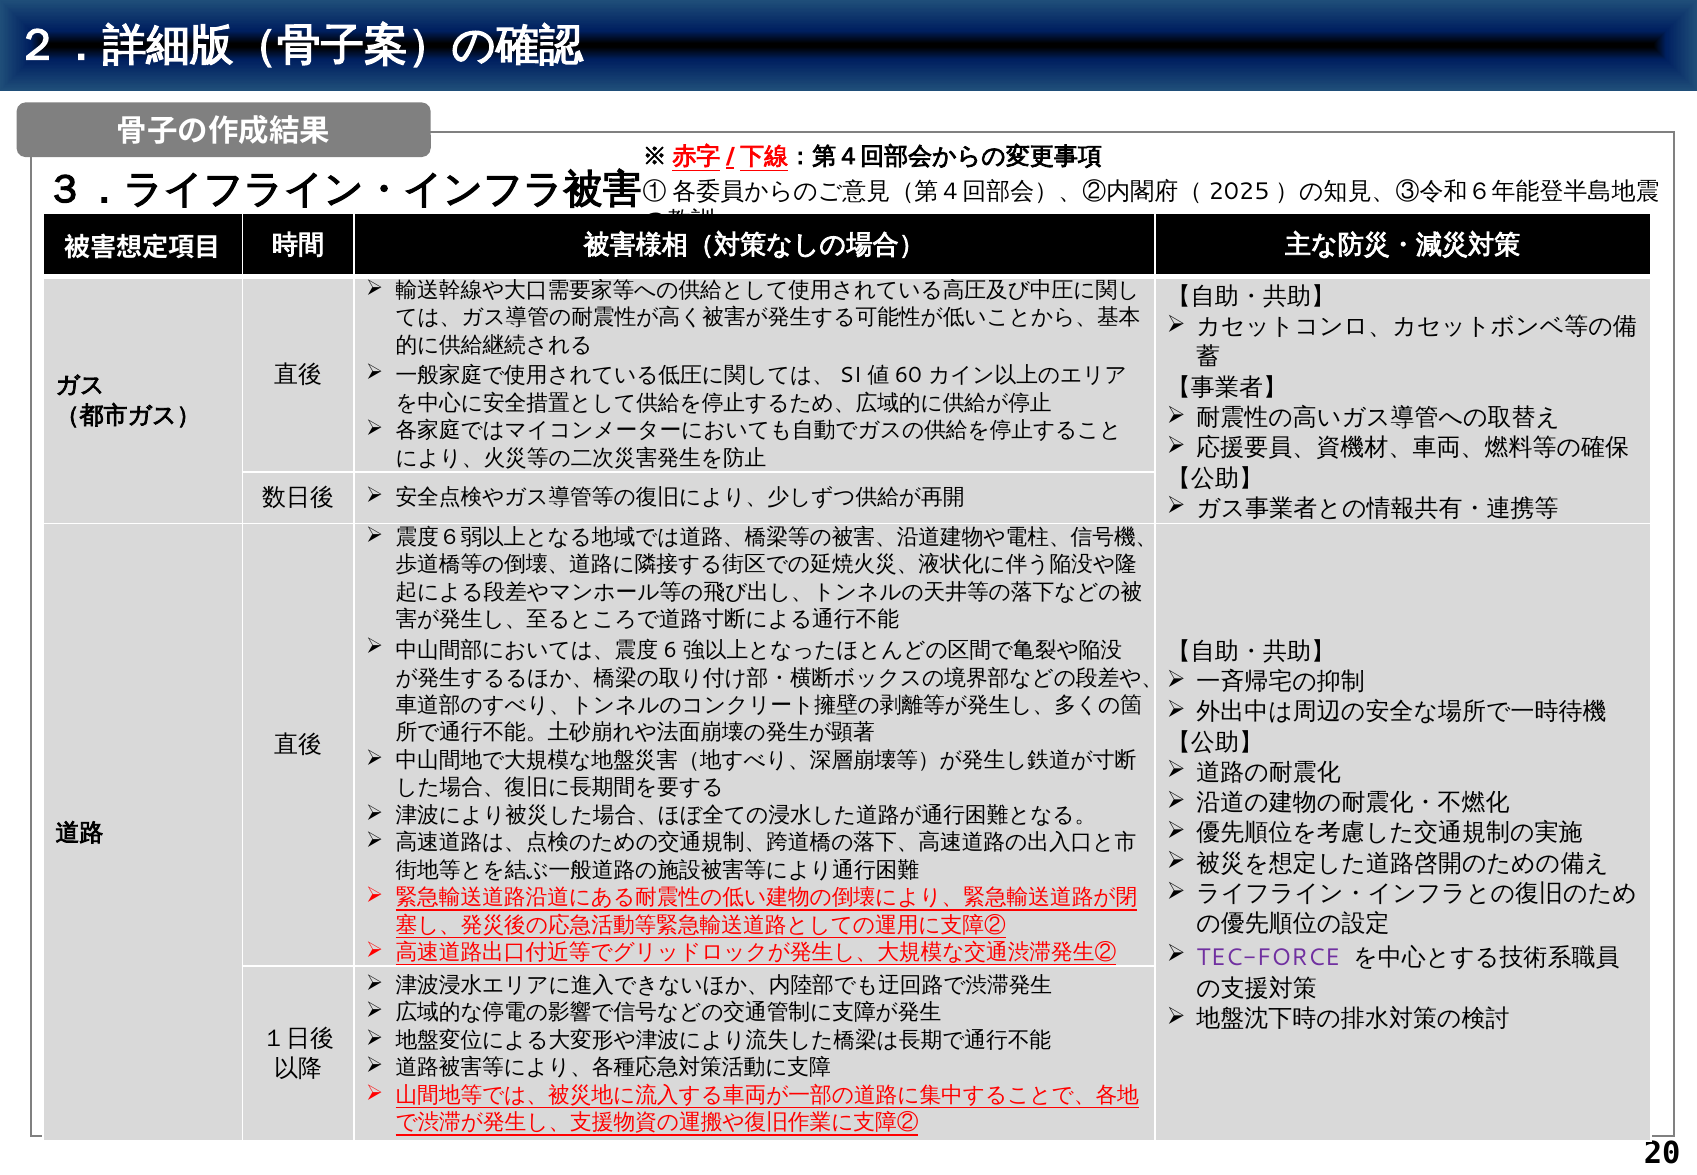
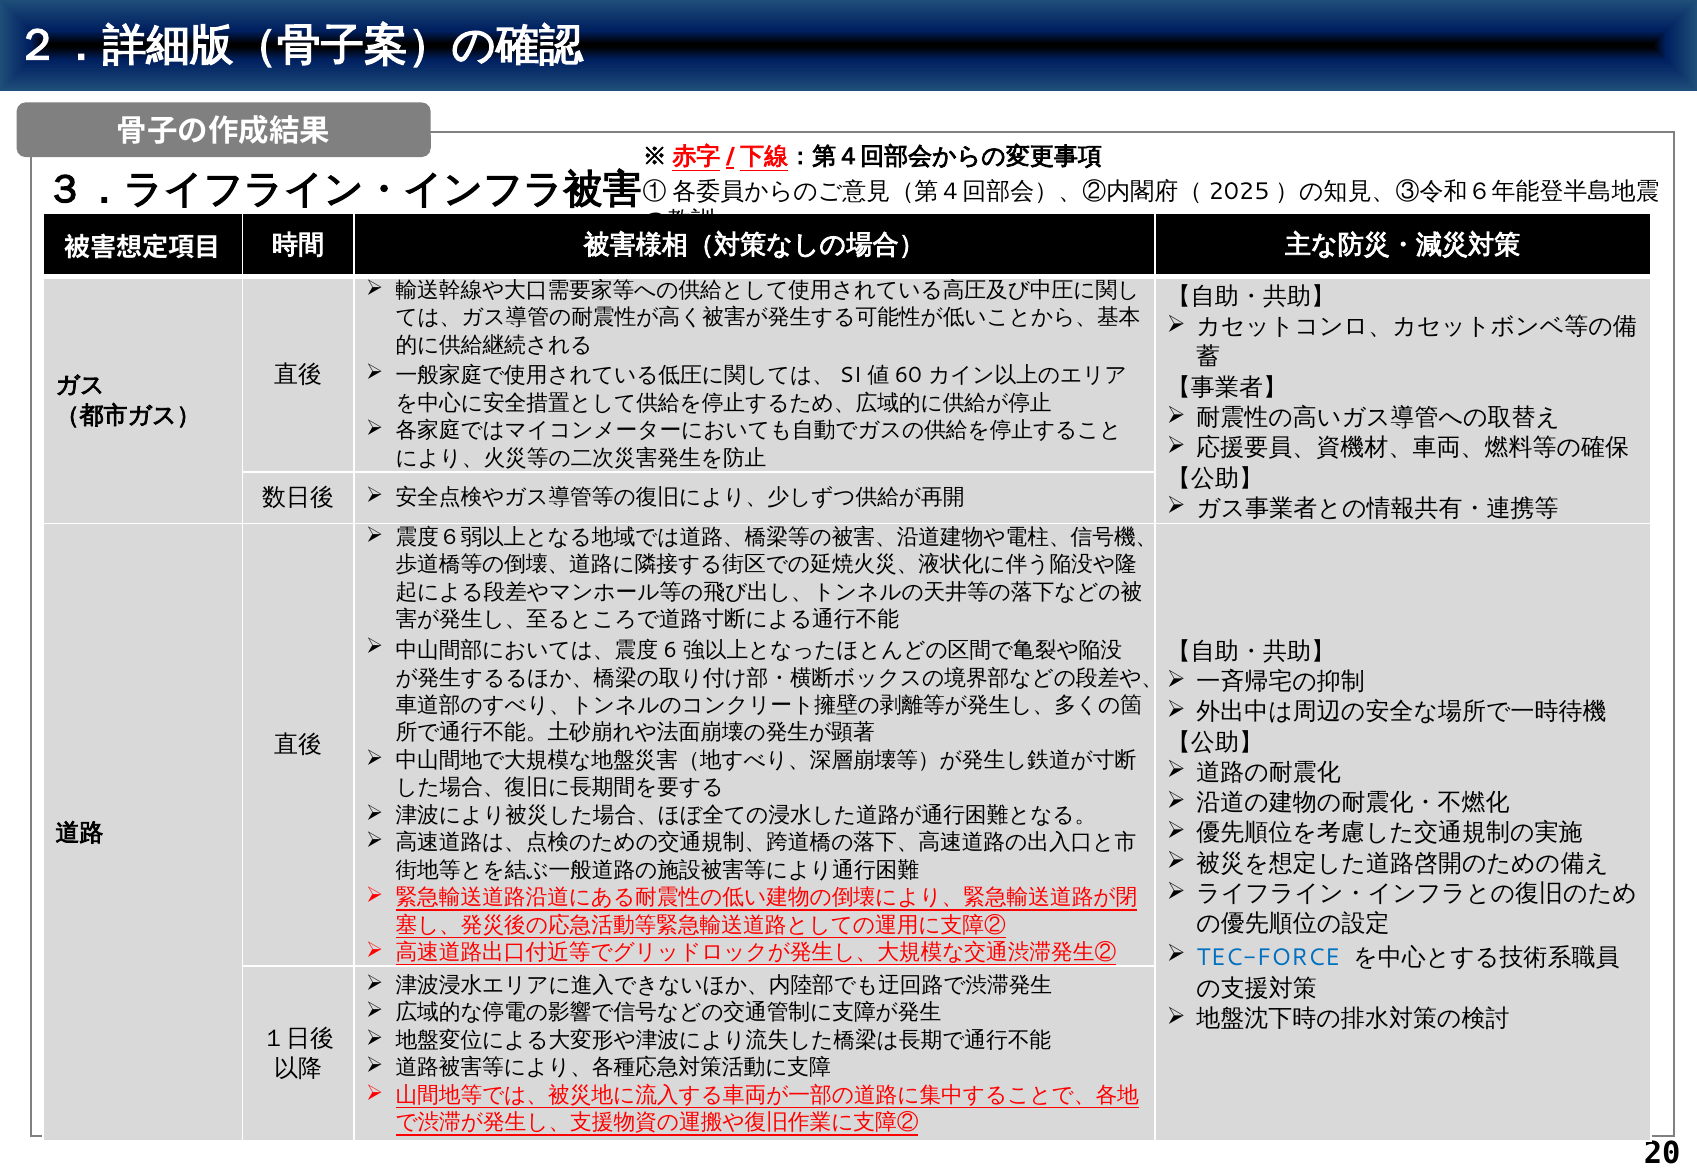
TEC-FORCE colour: purple -> blue (1268, 957)
